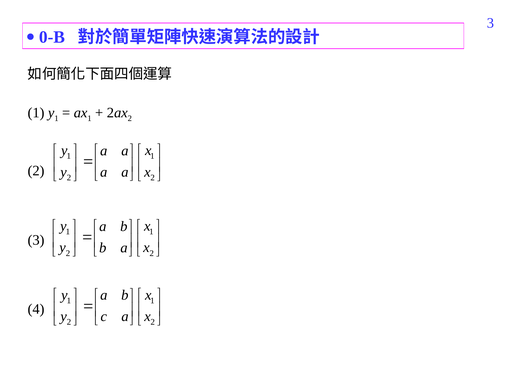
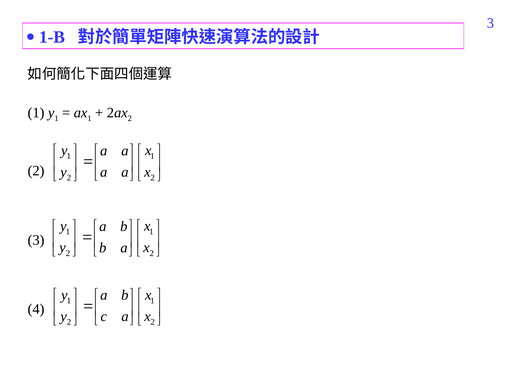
0-B: 0-B -> 1-B (52, 37)
